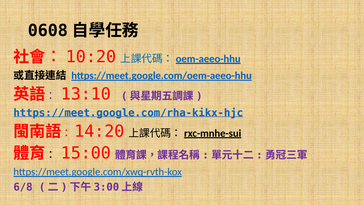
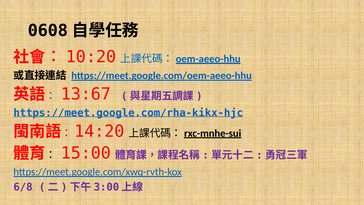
13:10: 13:10 -> 13:67 (86, 94)
